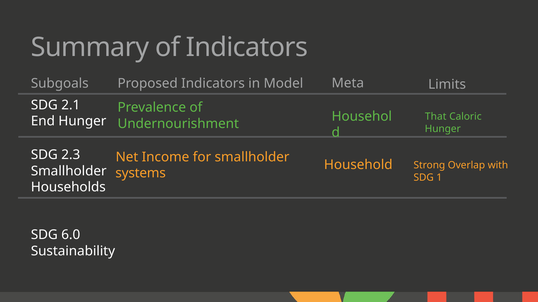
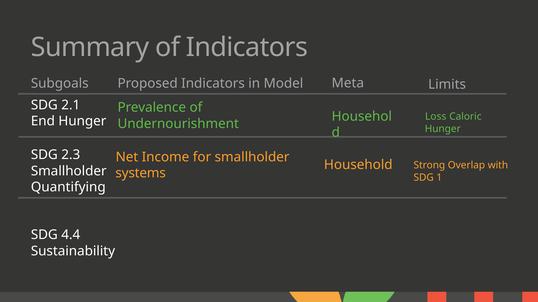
That: That -> Loss (436, 117)
Households: Households -> Quantifying (68, 187)
6.0: 6.0 -> 4.4 (71, 235)
